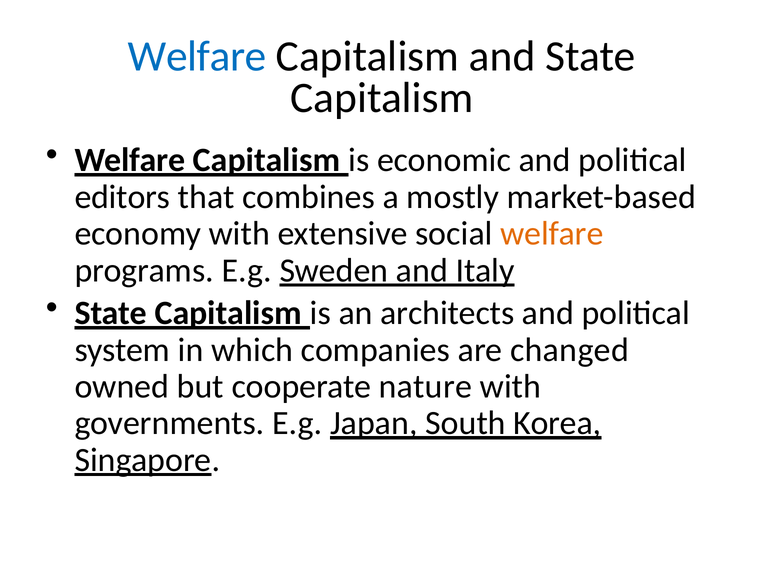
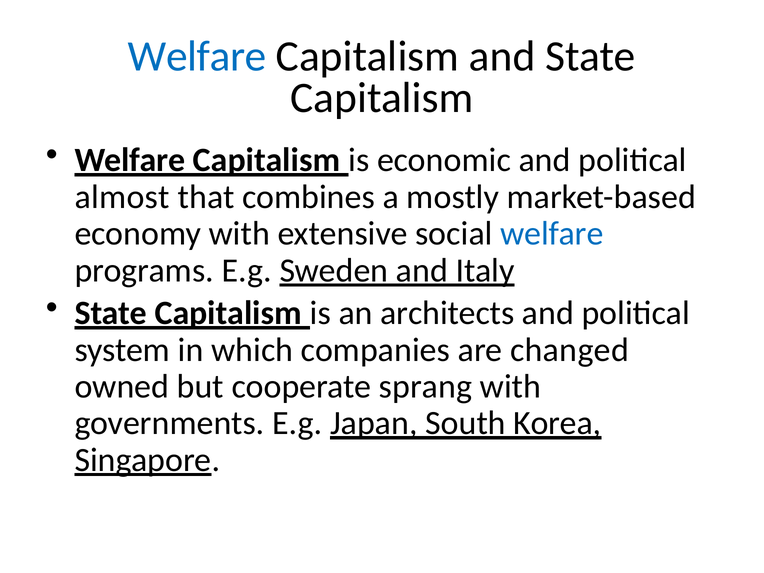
editors: editors -> almost (122, 197)
welfare colour: orange -> blue (552, 234)
nature: nature -> sprang (426, 387)
